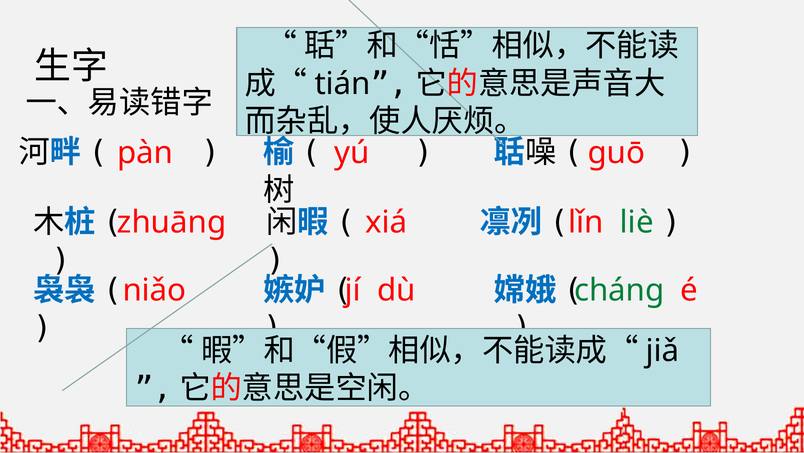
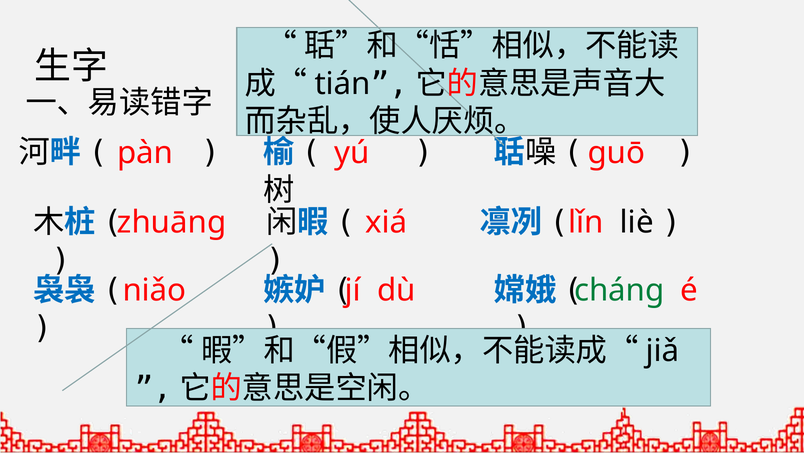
liè colour: green -> black (637, 222)
